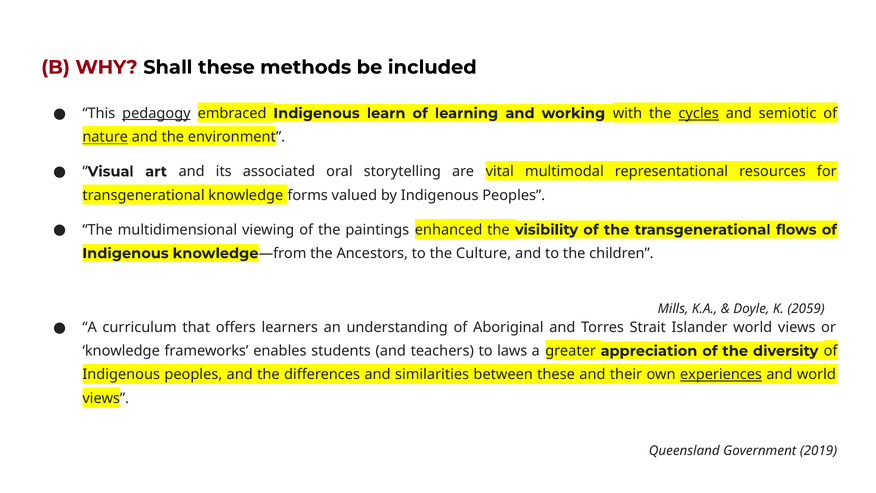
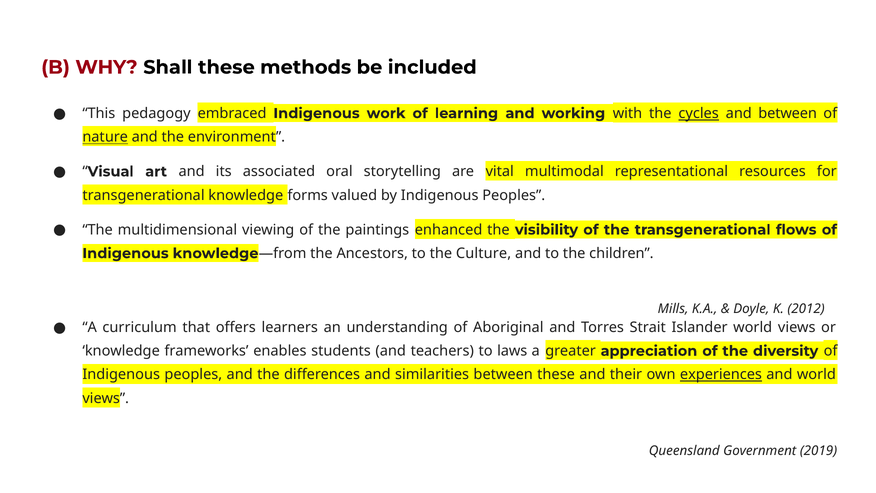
pedagogy underline: present -> none (156, 113)
learn: learn -> work (386, 113)
and semiotic: semiotic -> between (788, 113)
2059: 2059 -> 2012 (806, 309)
